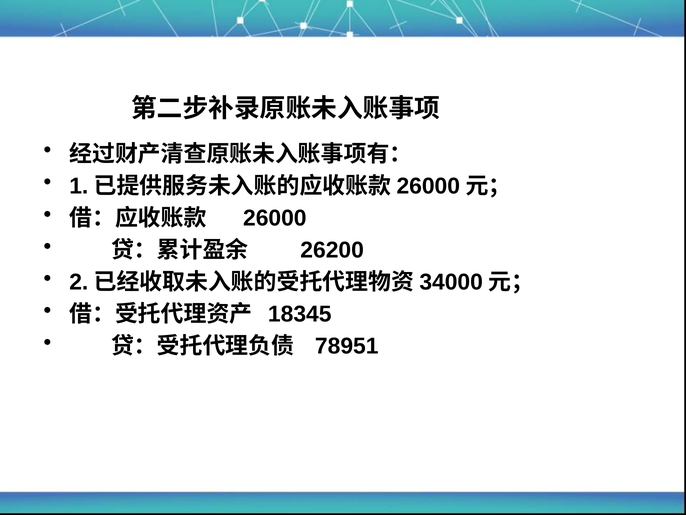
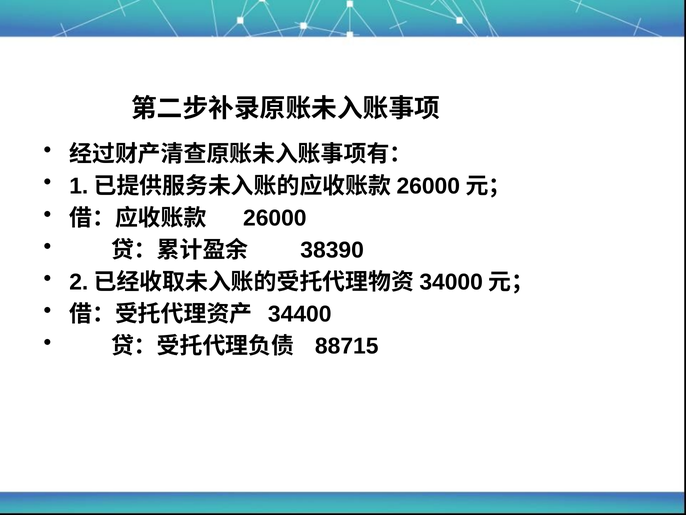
26200: 26200 -> 38390 (332, 250)
18345: 18345 -> 34400 (300, 314)
78951: 78951 -> 88715 (347, 346)
